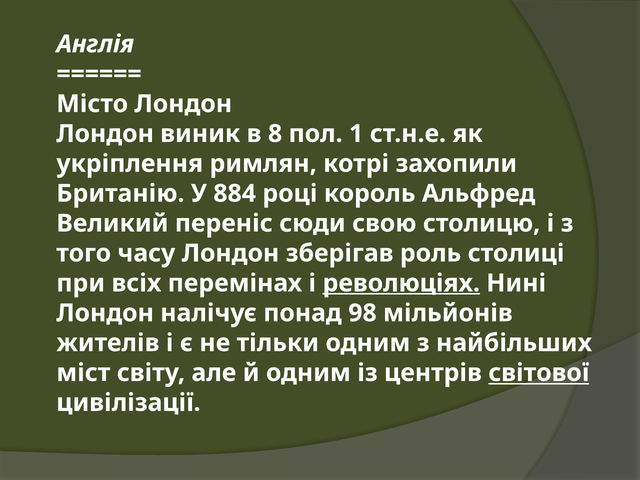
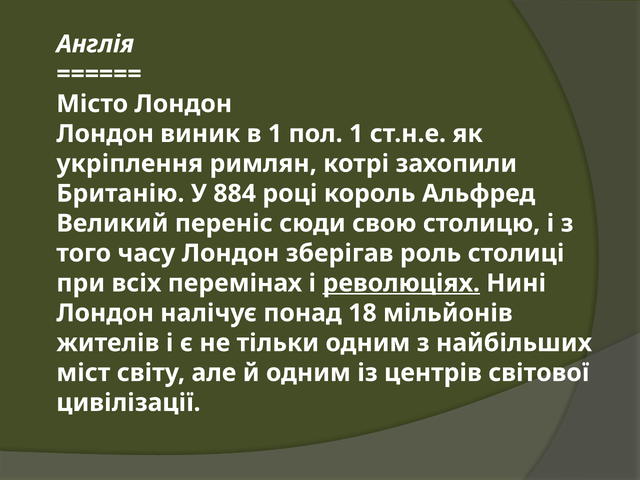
в 8: 8 -> 1 (275, 134)
98: 98 -> 18 (363, 313)
світової underline: present -> none (539, 373)
